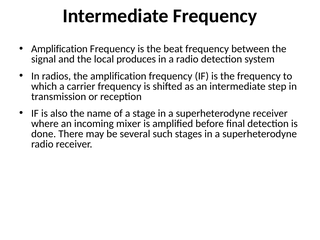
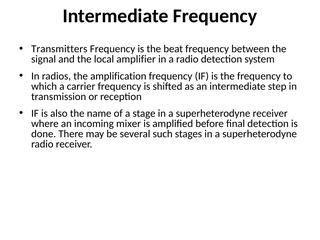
Amplification: Amplification -> Transmitters (59, 49)
produces: produces -> amplifier (136, 59)
